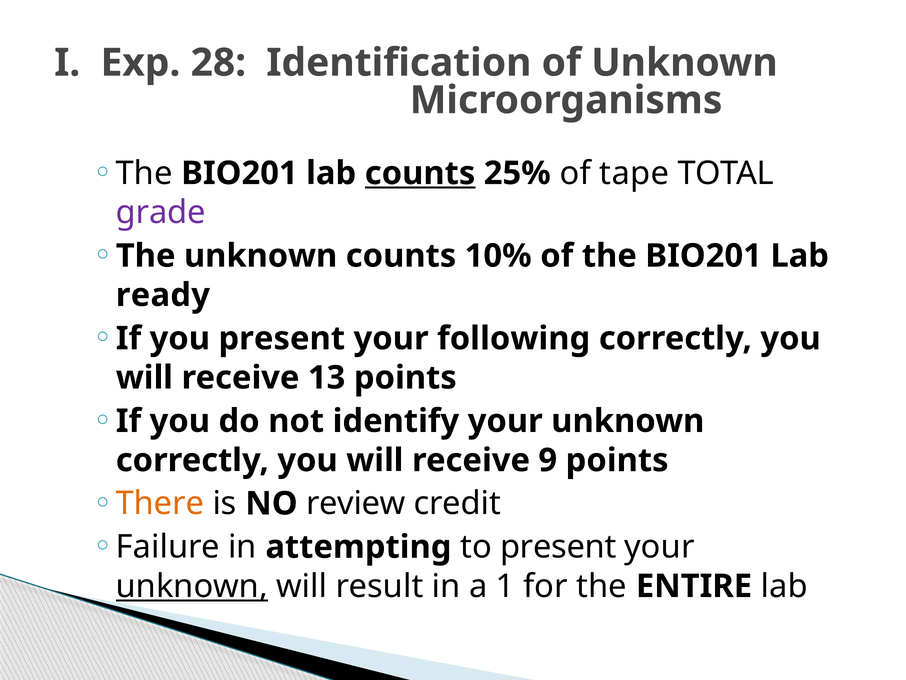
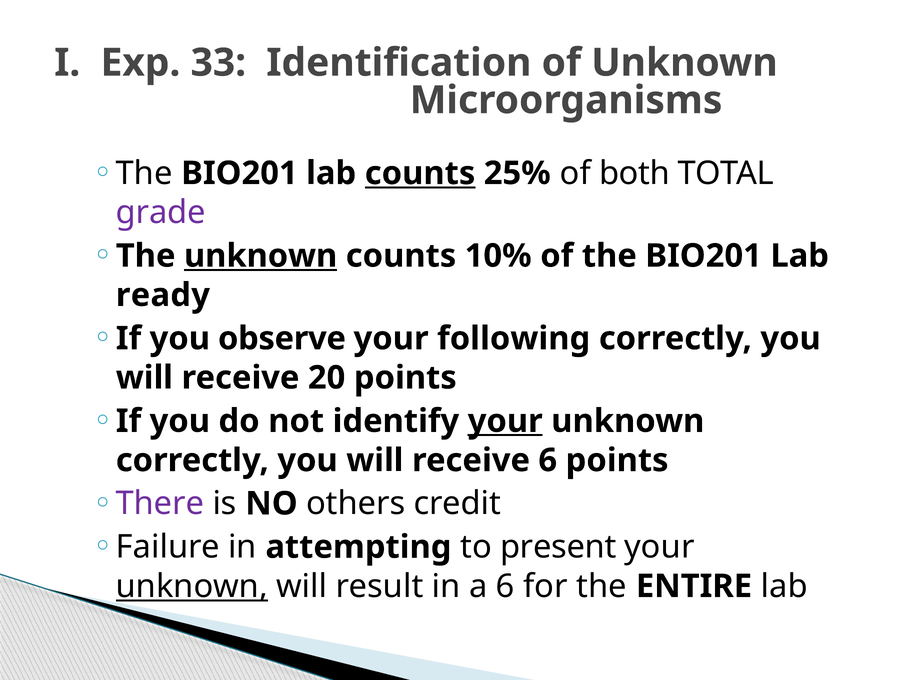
28: 28 -> 33 (218, 63)
tape: tape -> both (635, 173)
unknown underline: none -> present (261, 256)
you present: present -> observe (282, 338)
13: 13 -> 20 (327, 377)
your underline: none -> present (505, 421)
receive 9: 9 -> 6 (548, 460)
There colour: orange -> purple (160, 503)
review: review -> others (356, 503)
a 1: 1 -> 6 (505, 586)
